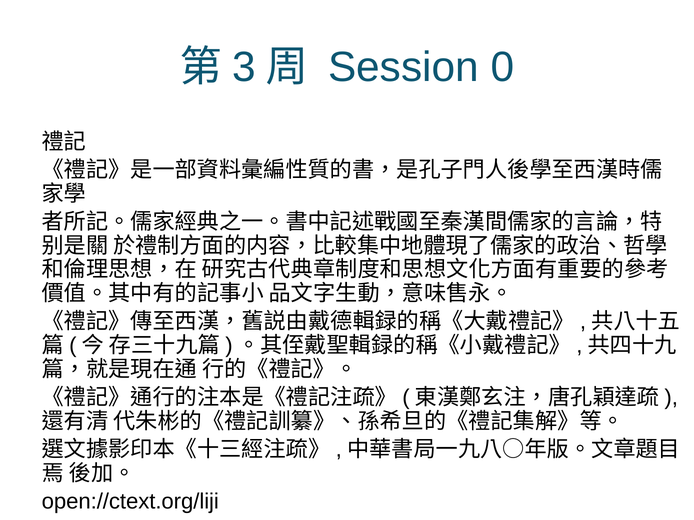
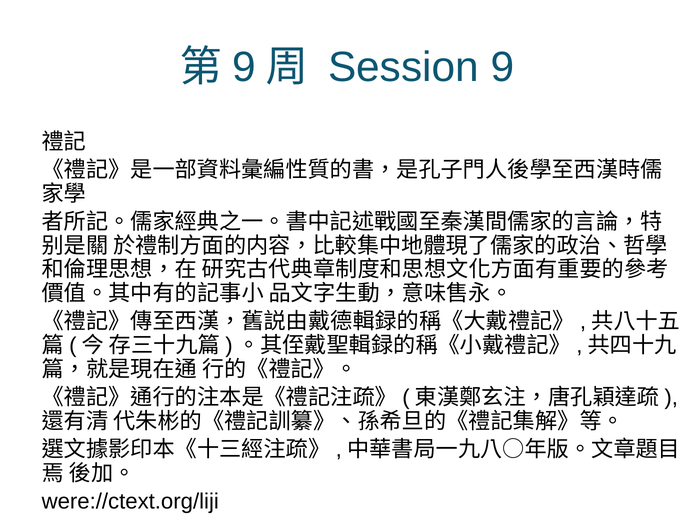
3: 3 -> 9 (244, 67)
Session 0: 0 -> 9 (502, 67)
open://ctext.org/liji: open://ctext.org/liji -> were://ctext.org/liji (130, 502)
